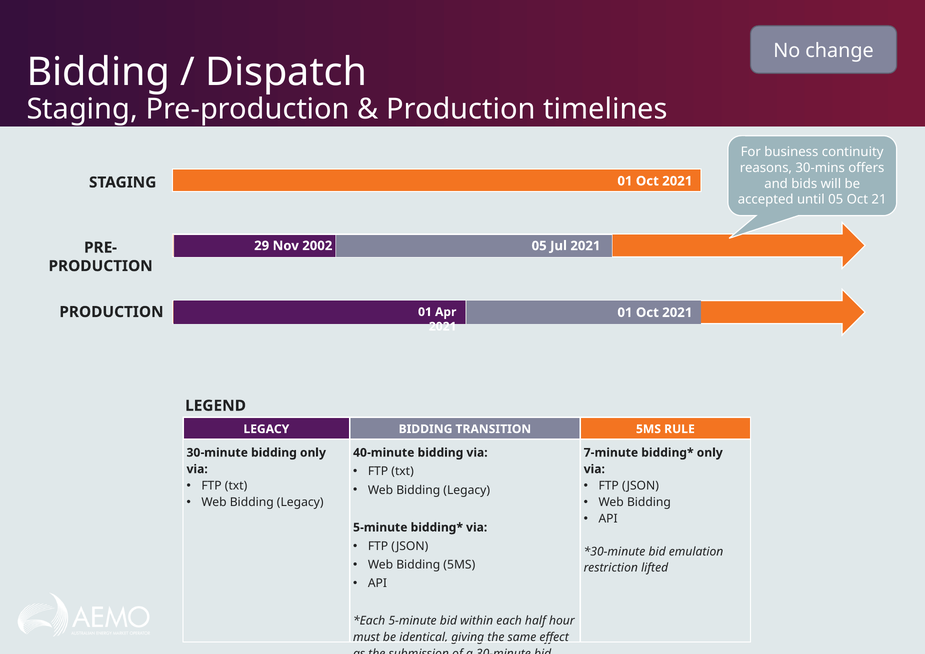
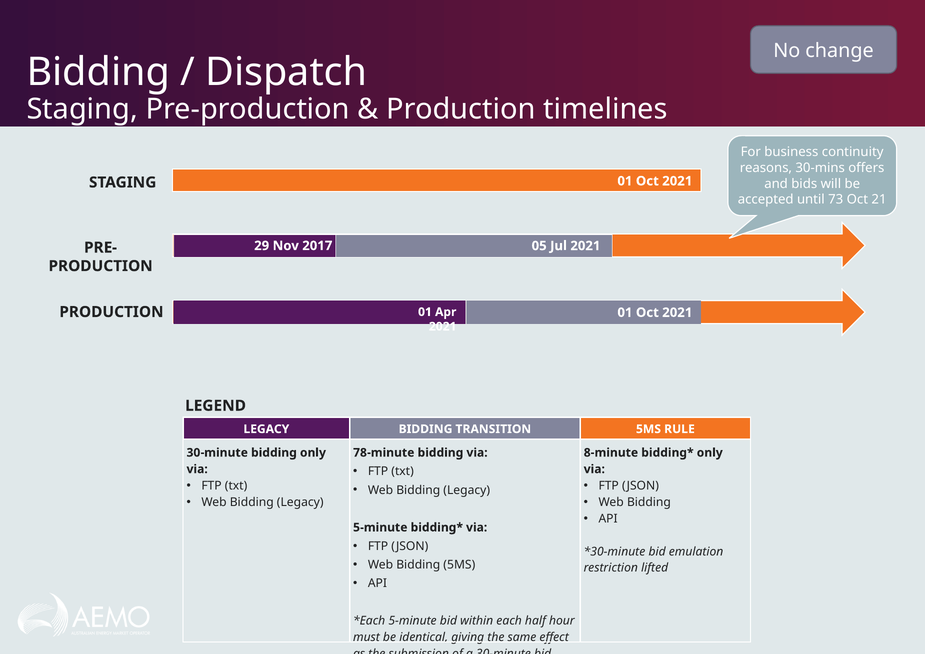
until 05: 05 -> 73 (836, 200)
2002: 2002 -> 2017 (317, 246)
40-minute: 40-minute -> 78-minute (384, 453)
7-minute: 7-minute -> 8-minute (611, 453)
